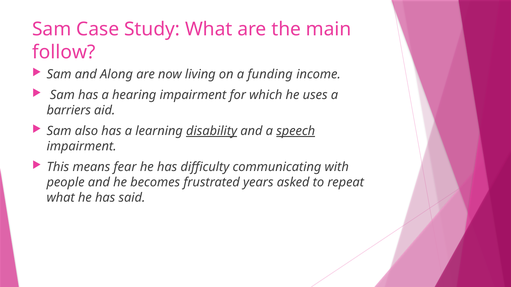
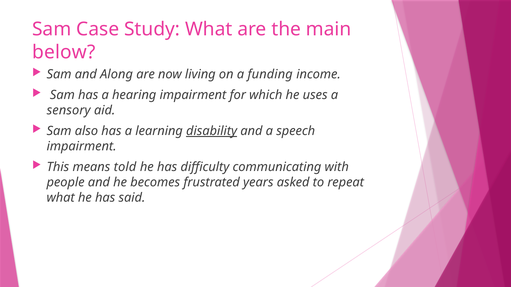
follow: follow -> below (64, 52)
barriers: barriers -> sensory (69, 111)
speech underline: present -> none (296, 131)
fear: fear -> told (125, 167)
